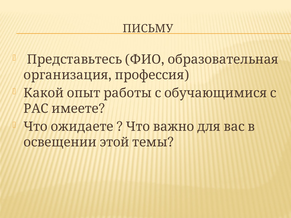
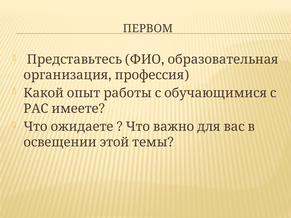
ПИСЬМУ: ПИСЬМУ -> ПЕРВОМ (148, 29)
